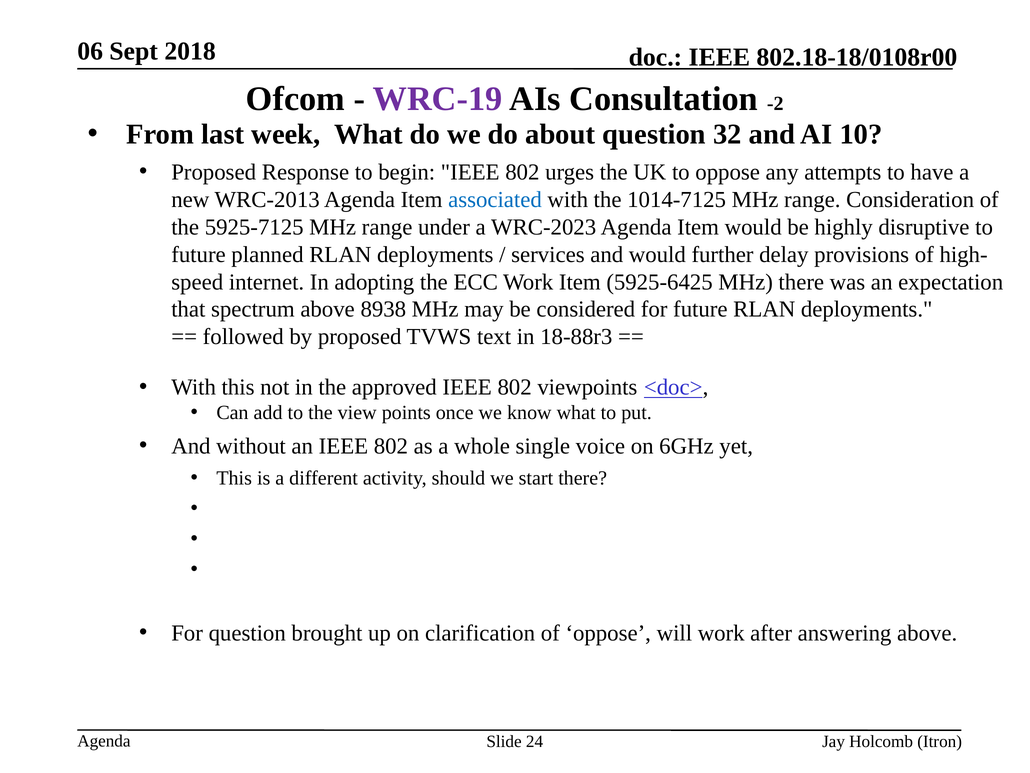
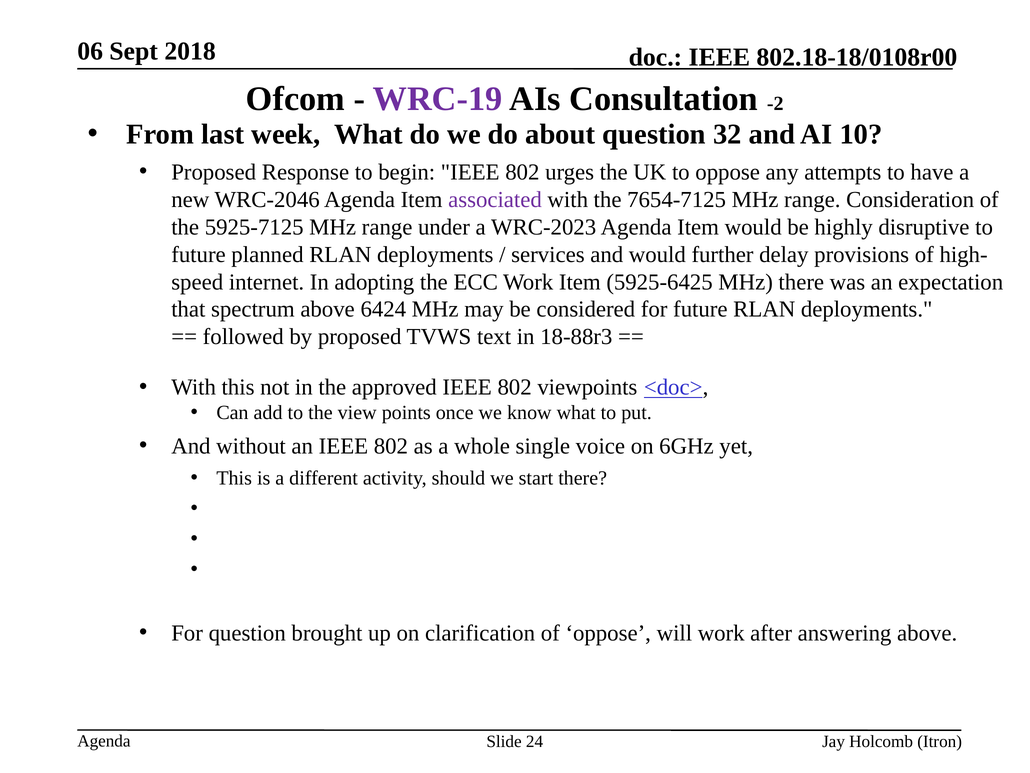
WRC-2013: WRC-2013 -> WRC-2046 (267, 199)
associated colour: blue -> purple (495, 199)
1014-7125: 1014-7125 -> 7654-7125 (677, 199)
8938: 8938 -> 6424 (383, 309)
